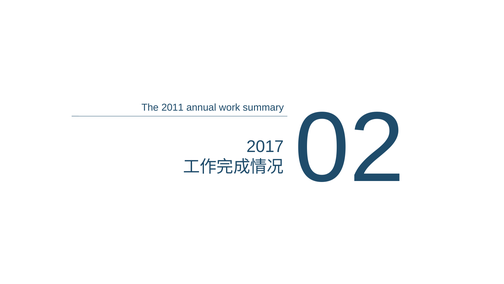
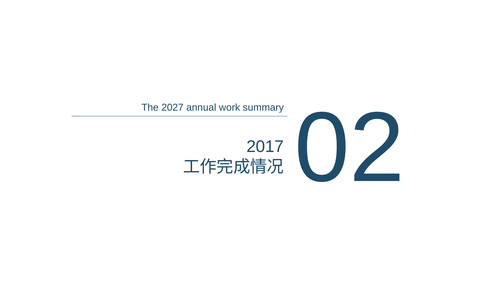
2011: 2011 -> 2027 (172, 107)
